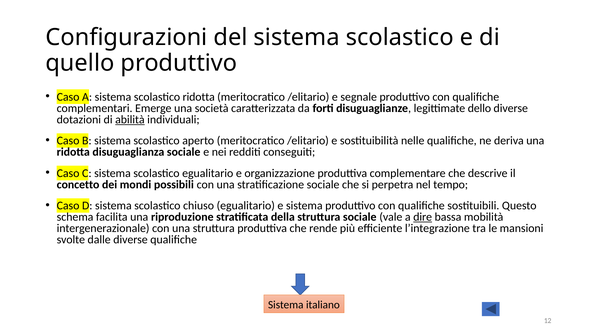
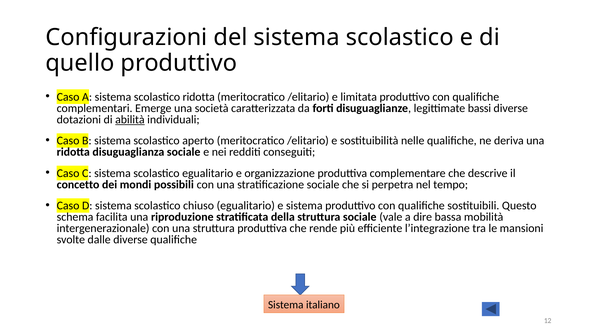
segnale: segnale -> limitata (359, 97)
dello: dello -> bassi (479, 108)
dire underline: present -> none (423, 217)
